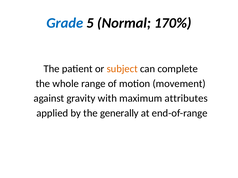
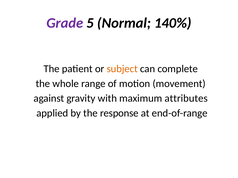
Grade colour: blue -> purple (65, 23)
170%: 170% -> 140% (173, 23)
generally: generally -> response (119, 113)
